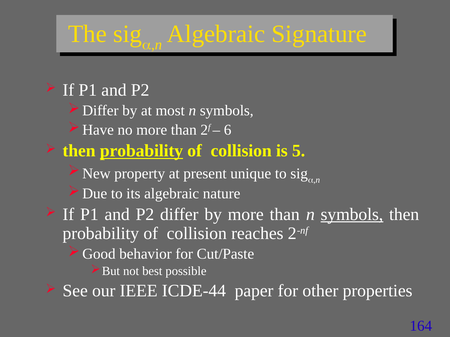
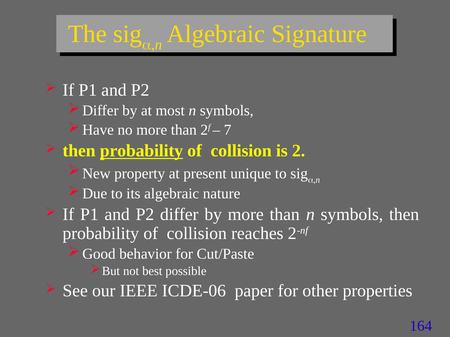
6: 6 -> 7 (228, 130)
5: 5 -> 2 (299, 151)
symbols underline: present -> none (352, 215)
ICDE-44: ICDE-44 -> ICDE-06 (194, 291)
